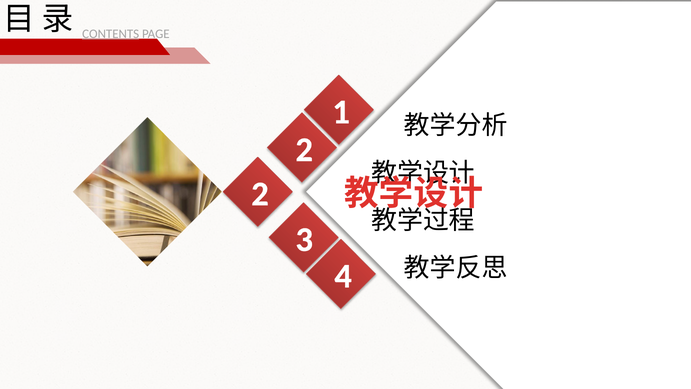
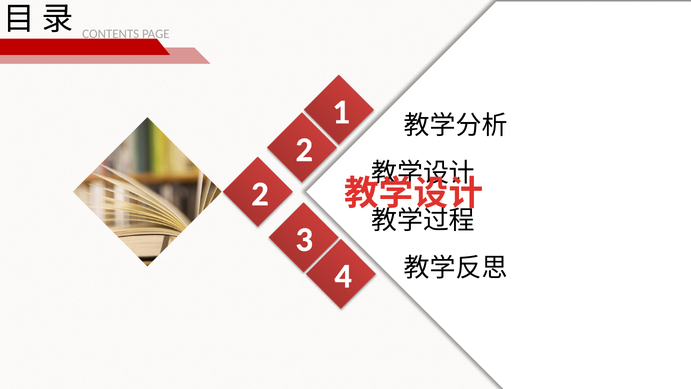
CONTENTS underline: present -> none (111, 34)
